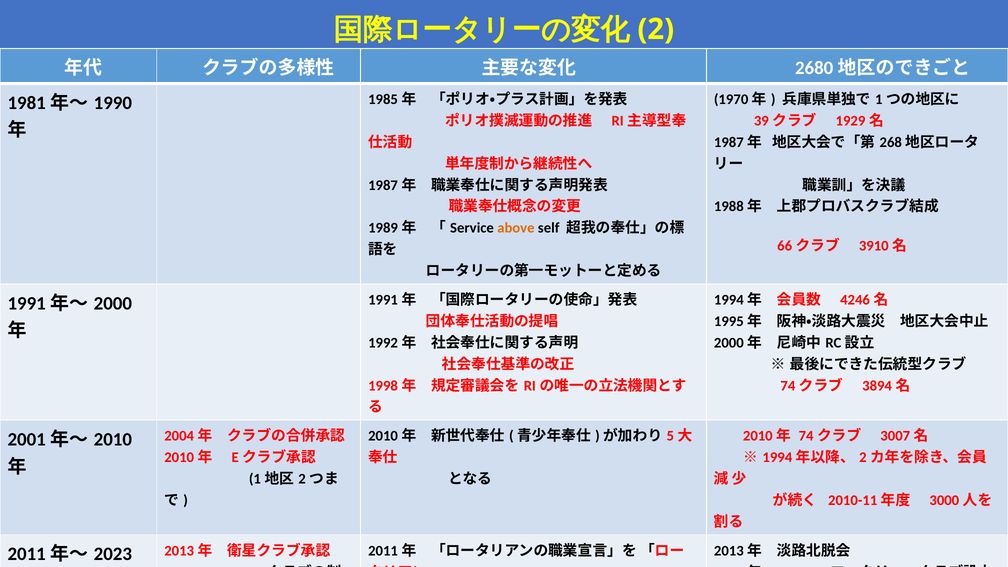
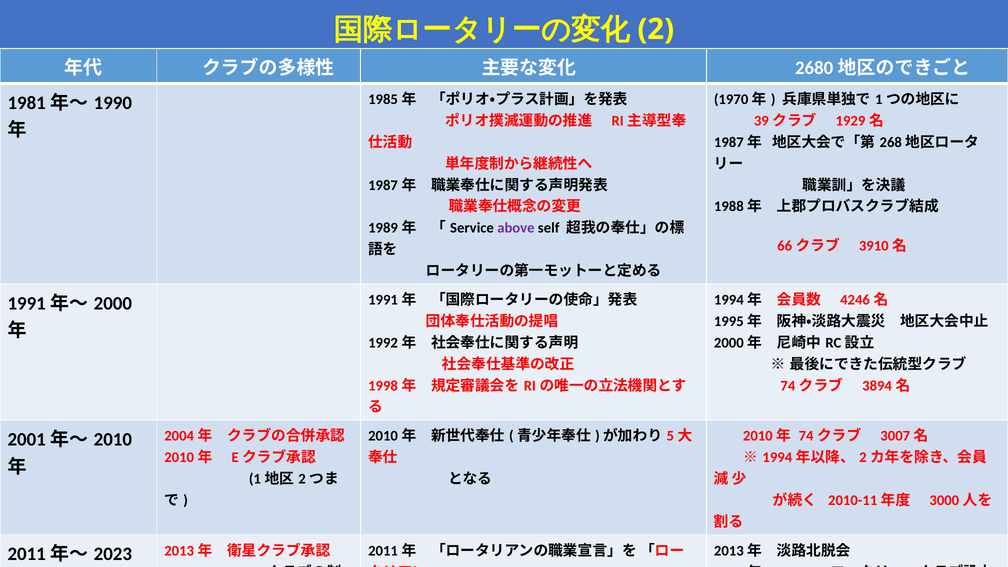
above colour: orange -> purple (516, 228)
